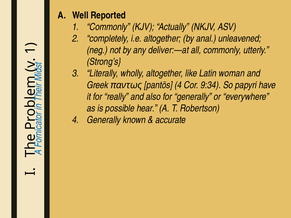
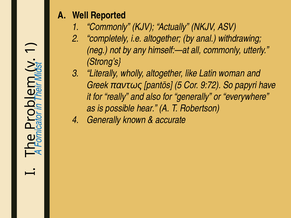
unleavened: unleavened -> withdrawing (240, 39)
deliver:—at: deliver:—at -> himself:—at (169, 50)
pantōs 4: 4 -> 5 (178, 85)
9:34: 9:34 -> 9:72 (211, 85)
